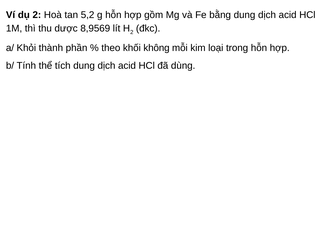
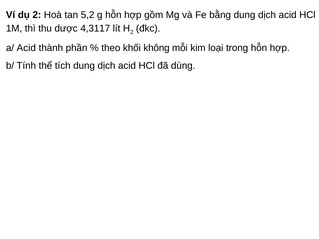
8,9569: 8,9569 -> 4,3117 (95, 28)
a/ Khỏi: Khỏi -> Acid (26, 48)
